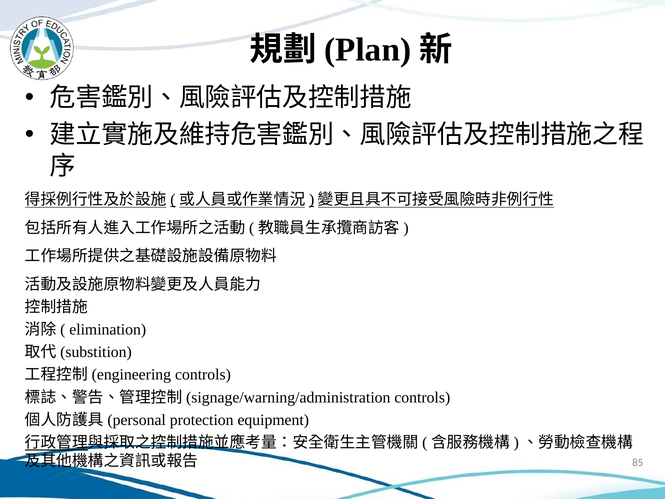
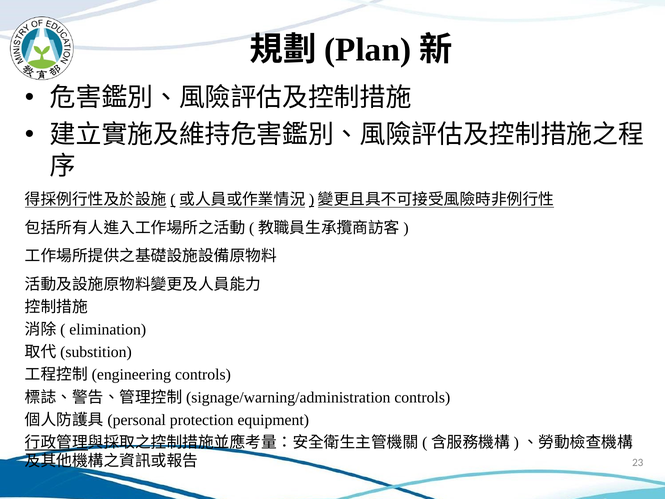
85: 85 -> 23 (638, 462)
